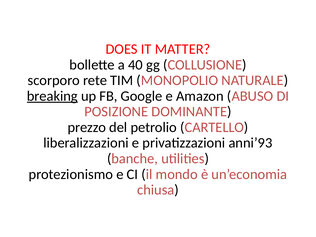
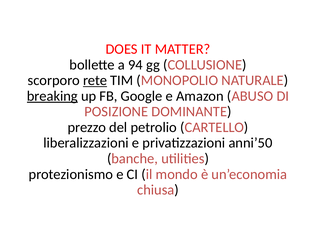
40: 40 -> 94 (135, 65)
rete underline: none -> present (95, 80)
anni’93: anni’93 -> anni’50 (250, 143)
